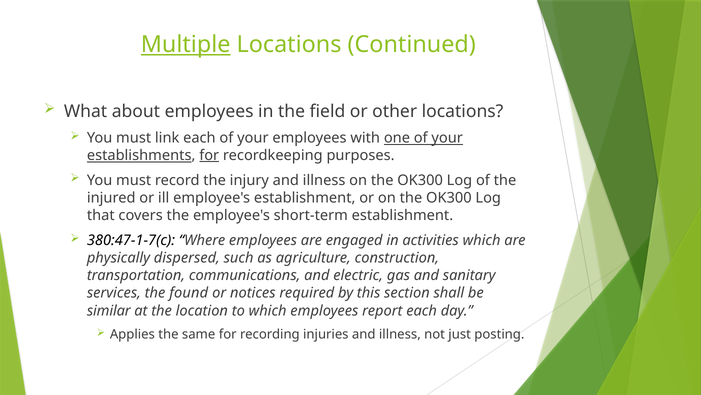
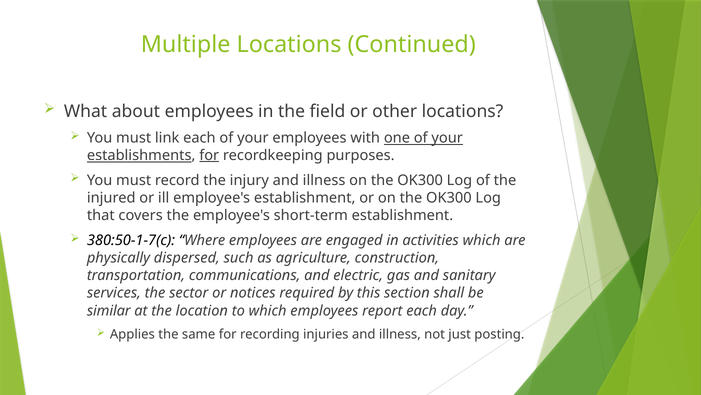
Multiple underline: present -> none (186, 45)
380:47-1-7(c: 380:47-1-7(c -> 380:50-1-7(c (131, 240)
found: found -> sector (189, 293)
